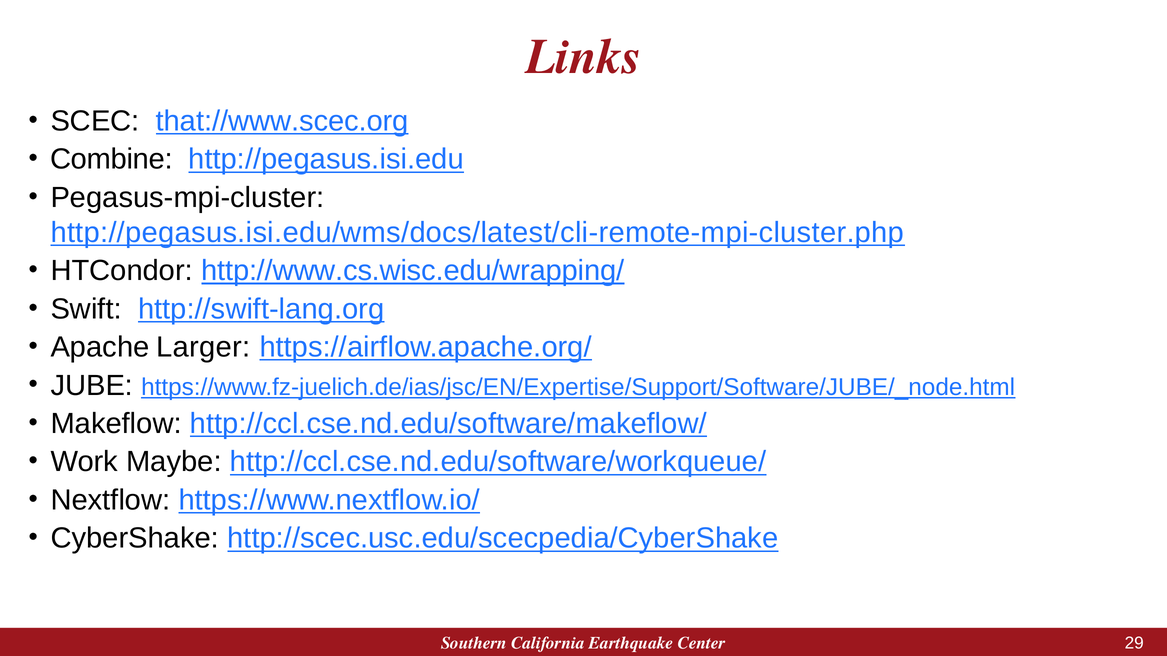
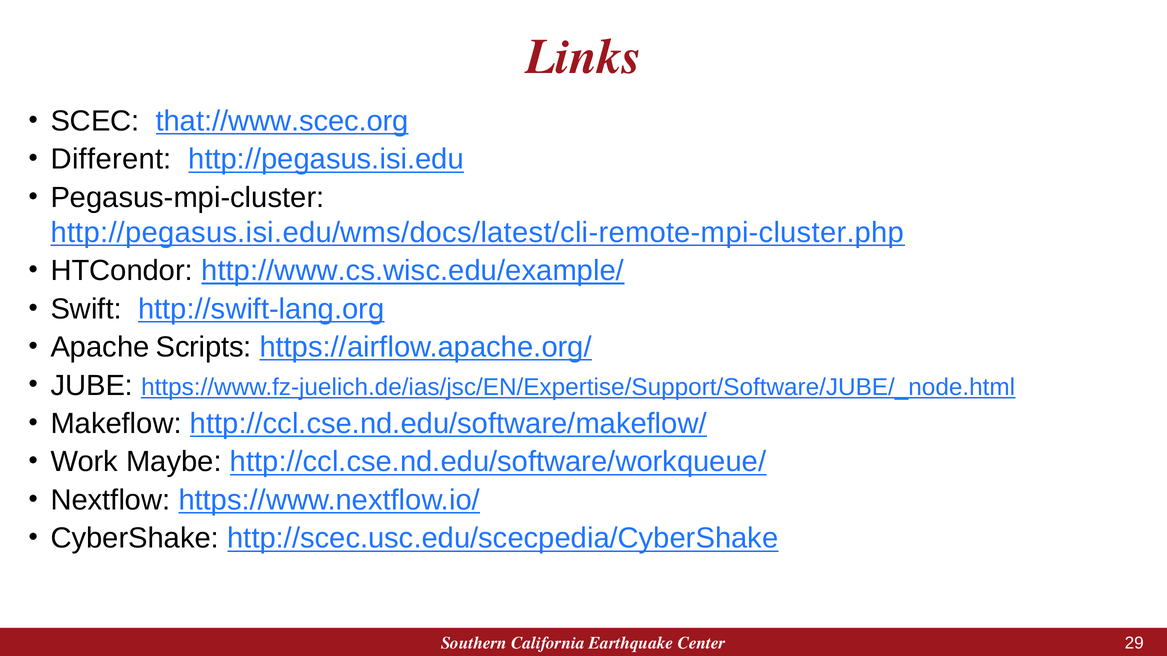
Combine: Combine -> Different (111, 159)
http://www.cs.wisc.edu/wrapping/: http://www.cs.wisc.edu/wrapping/ -> http://www.cs.wisc.edu/example/ (413, 271)
Larger: Larger -> Scripts (204, 347)
